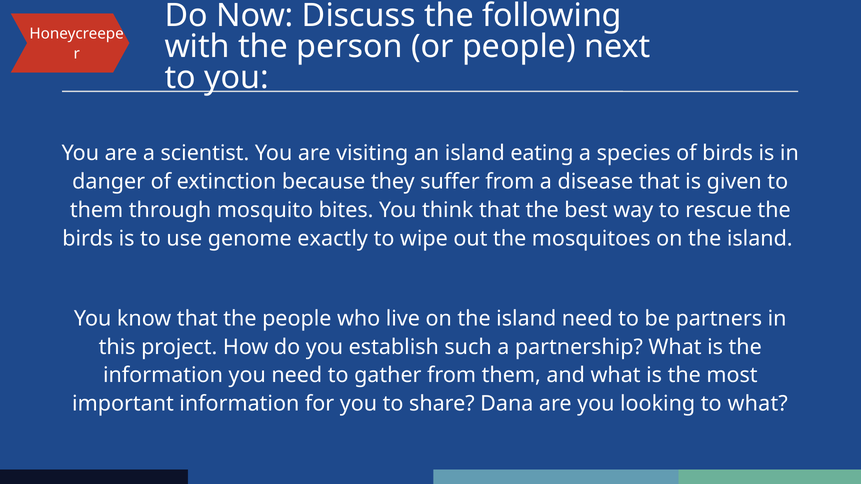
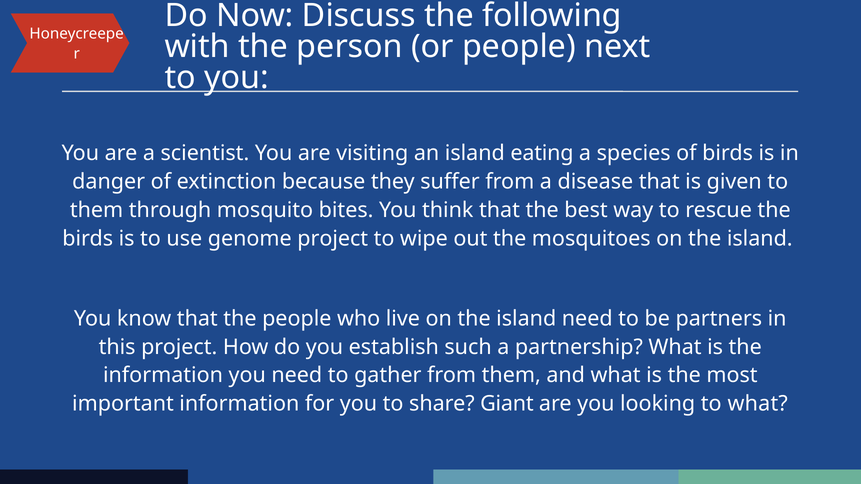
genome exactly: exactly -> project (333, 239)
Dana: Dana -> Giant (507, 404)
